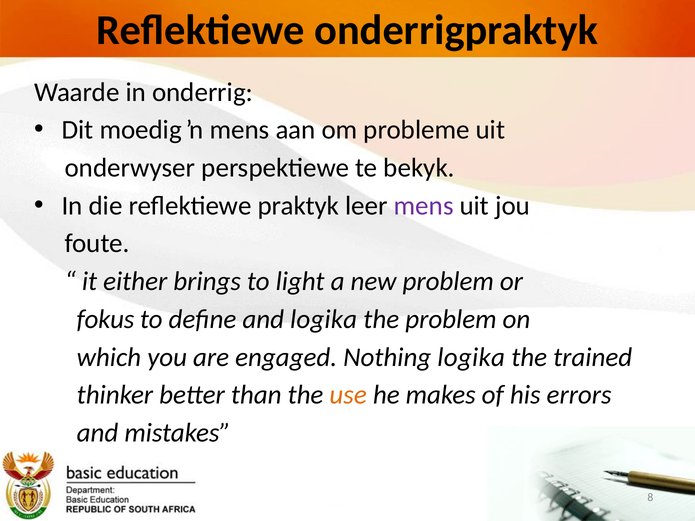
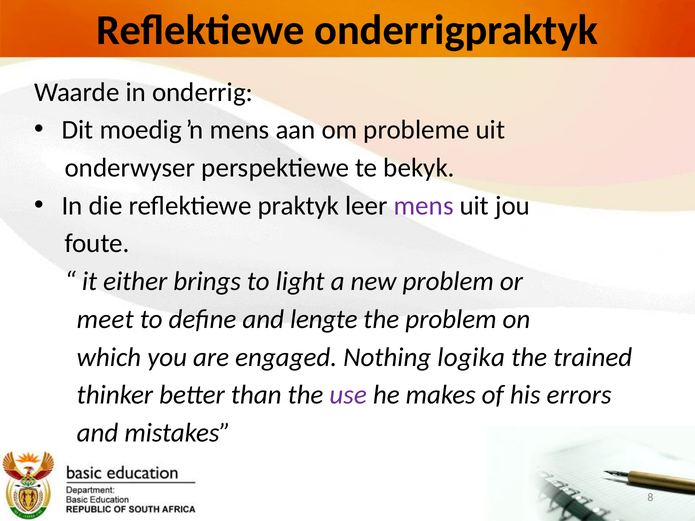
fokus: fokus -> meet (105, 319)
and logika: logika -> lengte (324, 319)
use colour: orange -> purple (348, 395)
